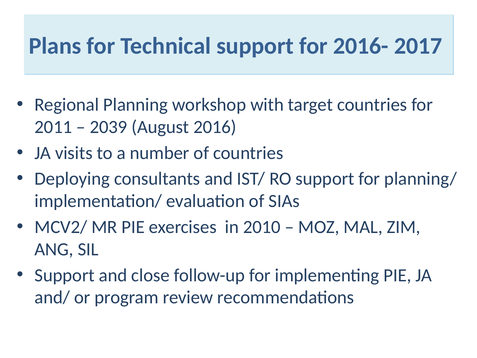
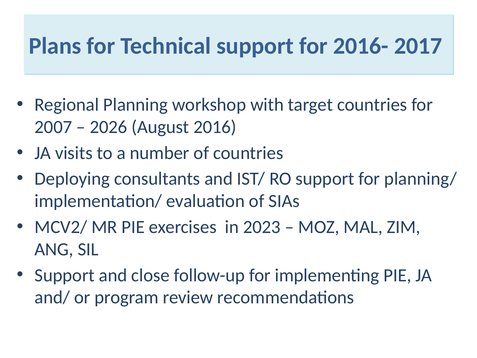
2011: 2011 -> 2007 (53, 127)
2039: 2039 -> 2026 (108, 127)
2010: 2010 -> 2023 (262, 227)
